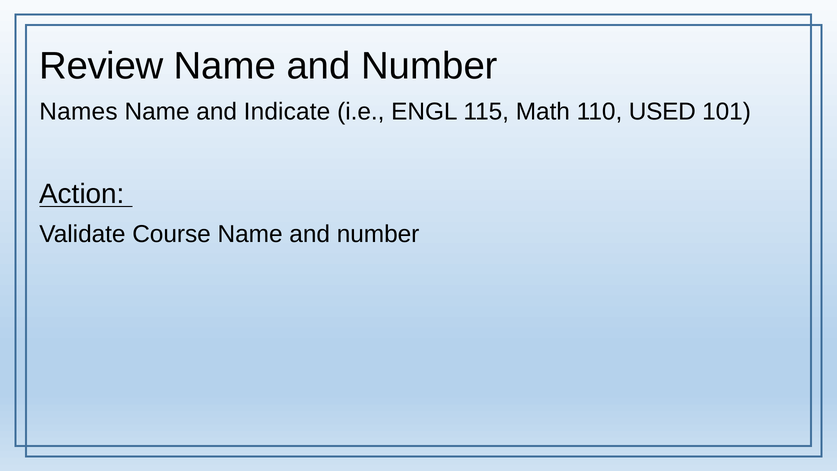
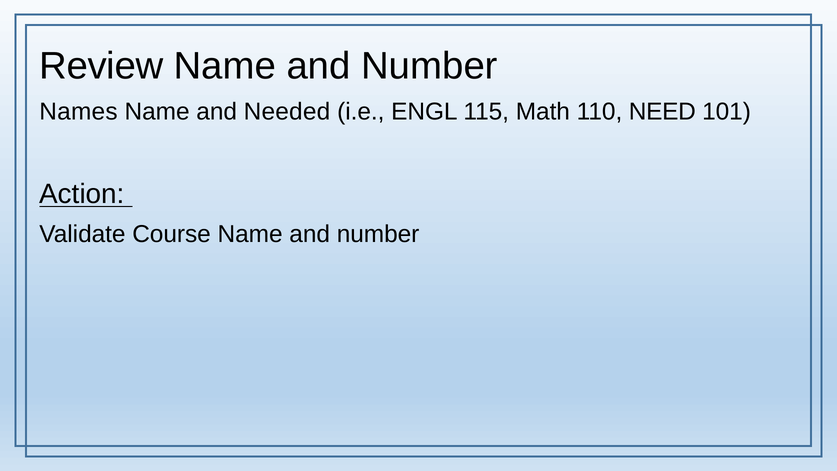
Indicate: Indicate -> Needed (287, 112)
USED: USED -> NEED (662, 112)
